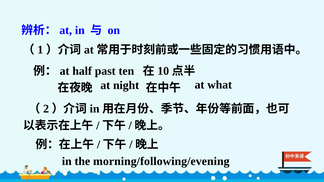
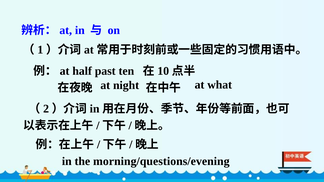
morning/following/evening: morning/following/evening -> morning/questions/evening (161, 161)
